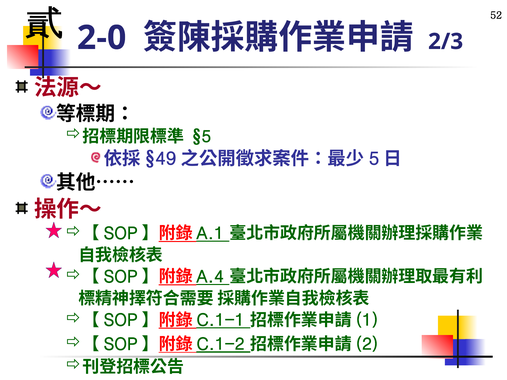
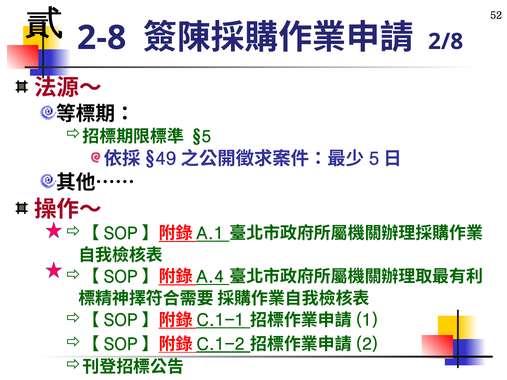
2-0: 2-0 -> 2-8 (102, 38)
2/3: 2/3 -> 2/8 (446, 42)
